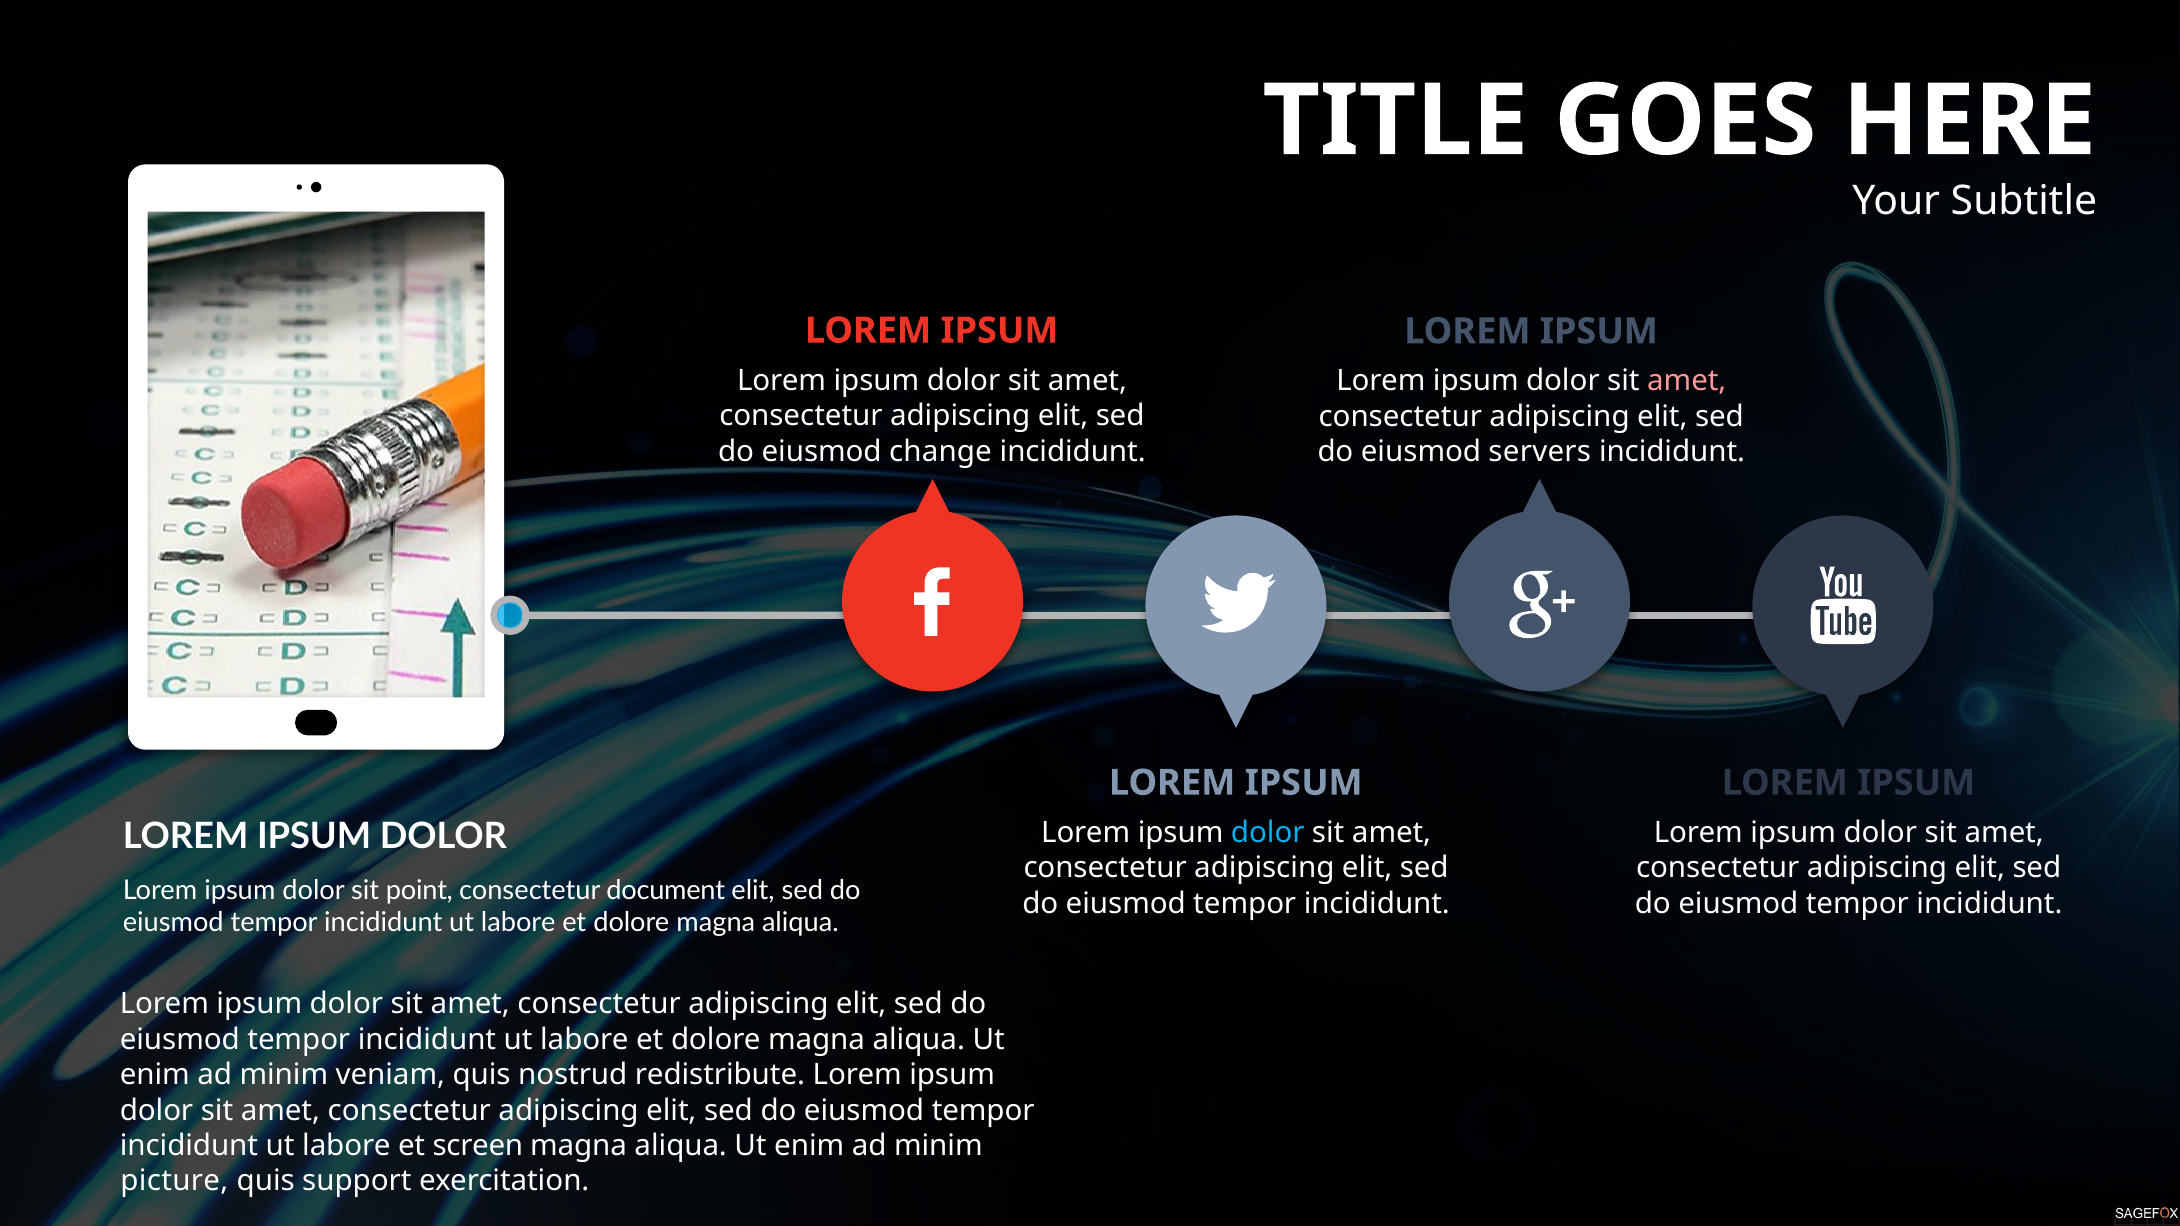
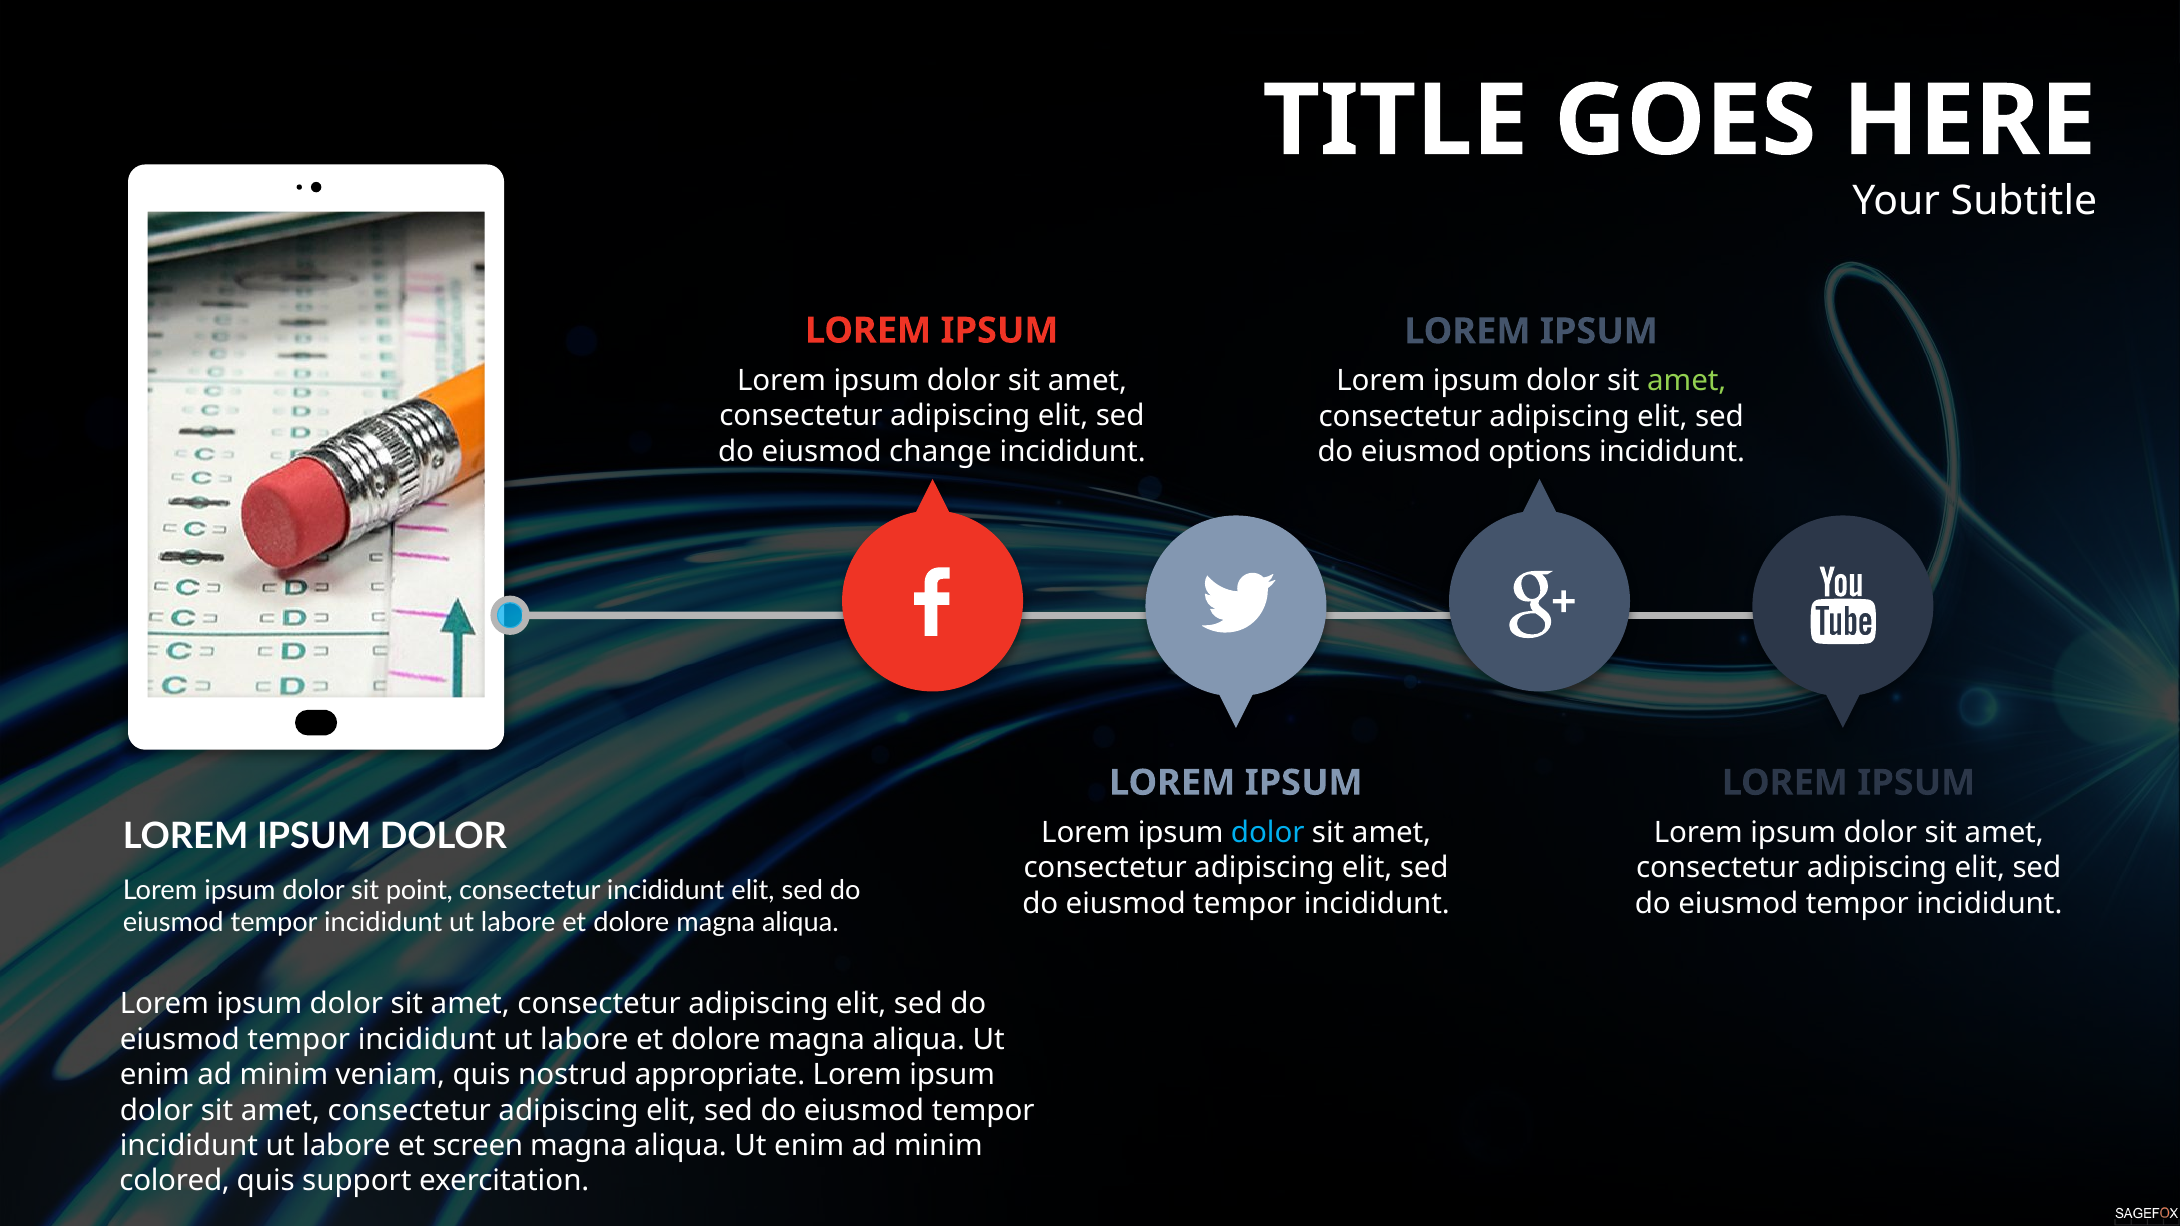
amet colour: pink -> light green (1687, 381)
servers: servers -> options (1540, 452)
consectetur document: document -> incididunt (666, 890)
redistribute: redistribute -> appropriate (720, 1075)
picture: picture -> colored (175, 1181)
